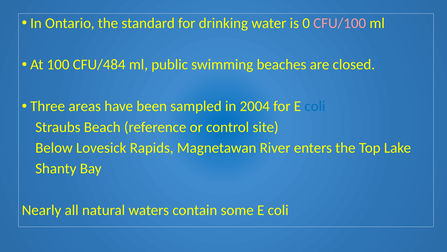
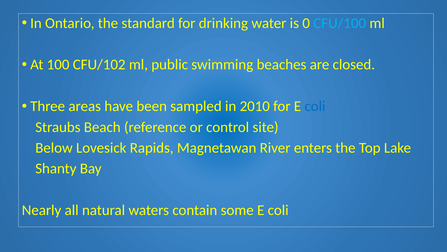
CFU/100 colour: pink -> light blue (340, 23)
CFU/484: CFU/484 -> CFU/102 (99, 65)
2004: 2004 -> 2010 (255, 106)
